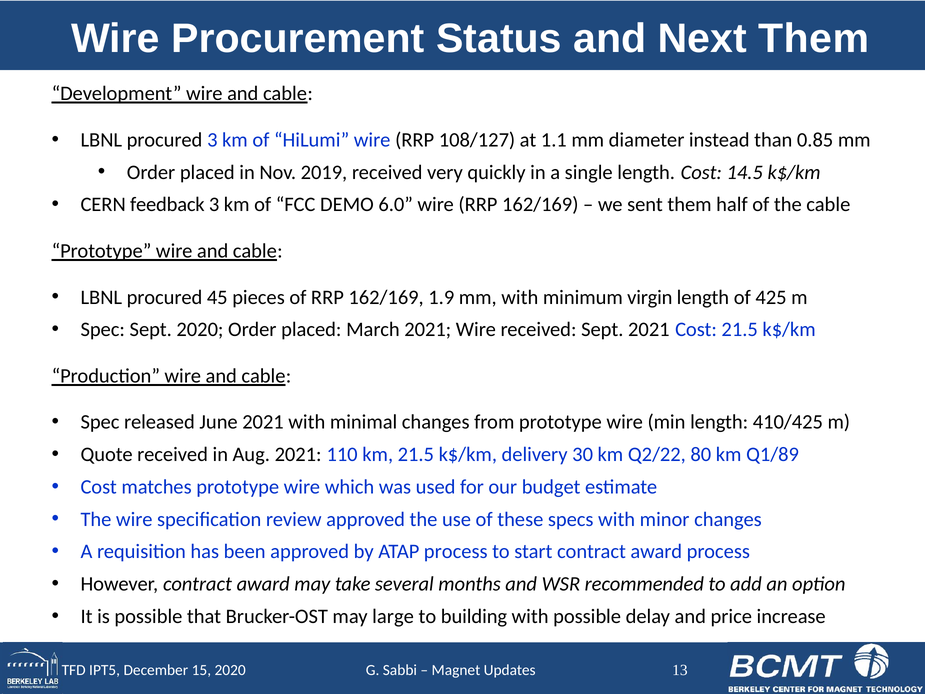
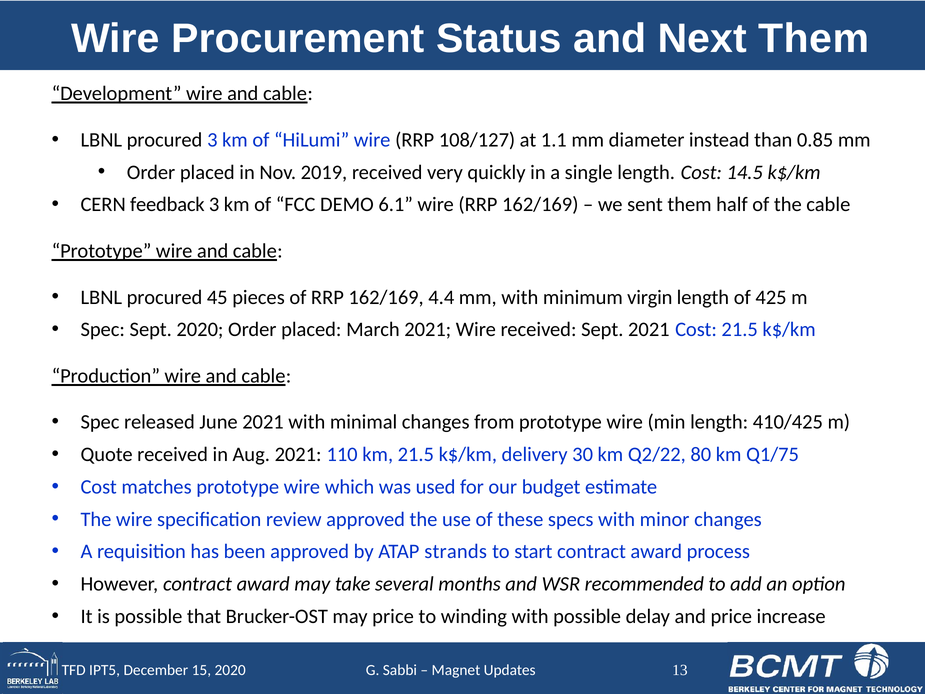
6.0: 6.0 -> 6.1 (396, 205)
1.9: 1.9 -> 4.4 (441, 297)
Q1/89: Q1/89 -> Q1/75 (773, 454)
ATAP process: process -> strands (456, 551)
may large: large -> price (393, 616)
building: building -> winding (474, 616)
